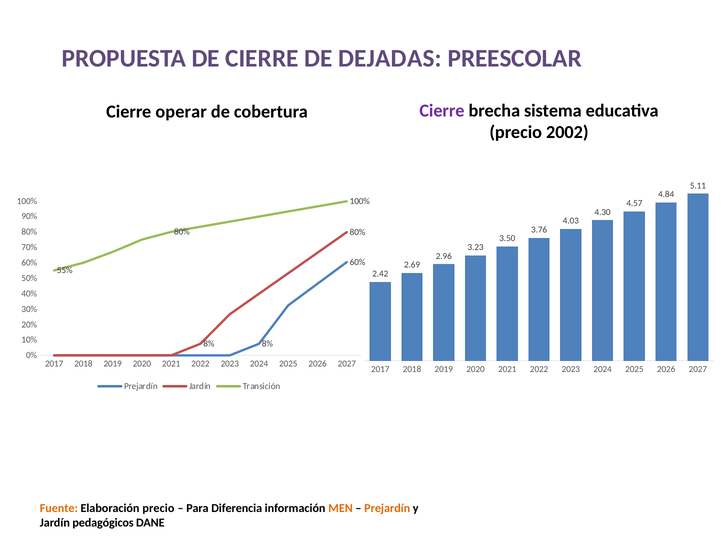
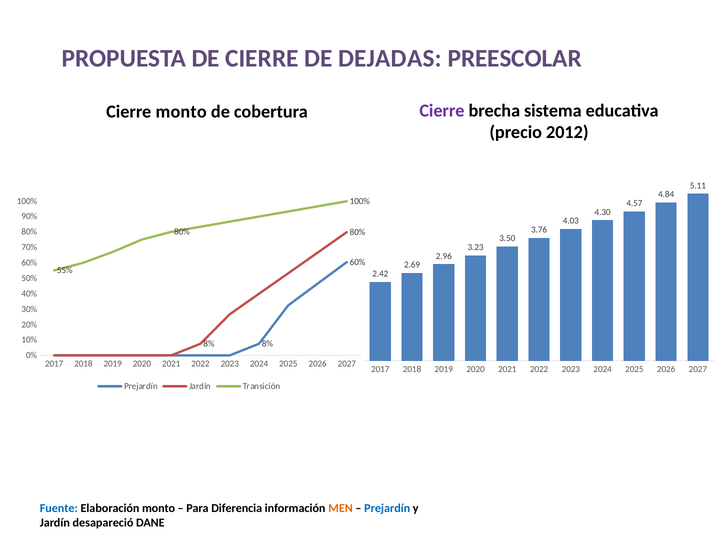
Cierre operar: operar -> monto (181, 112)
2002: 2002 -> 2012 (567, 132)
Fuente colour: orange -> blue (59, 508)
Elaboración precio: precio -> monto (159, 508)
Prejardín colour: orange -> blue (387, 508)
pedagógicos: pedagógicos -> desapareció (103, 523)
